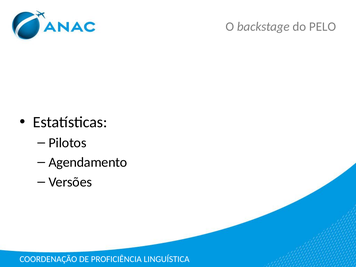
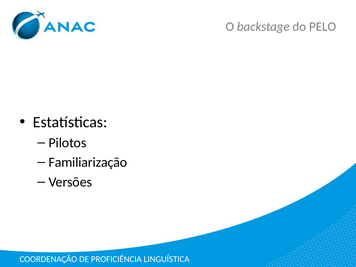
Agendamento: Agendamento -> Familiarização (88, 162)
